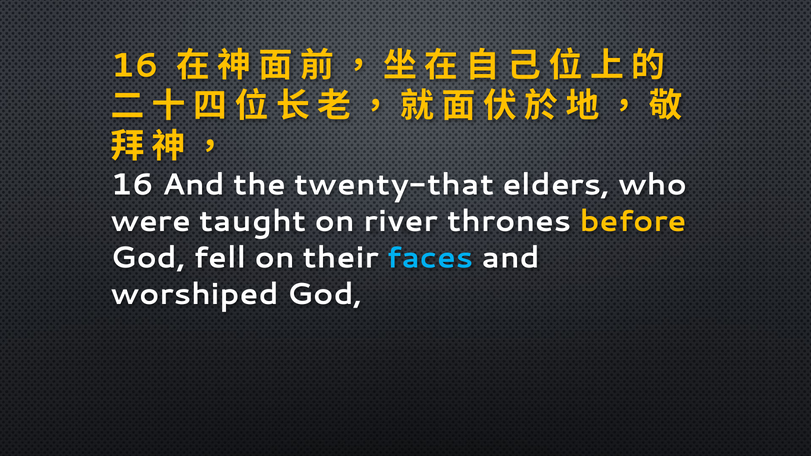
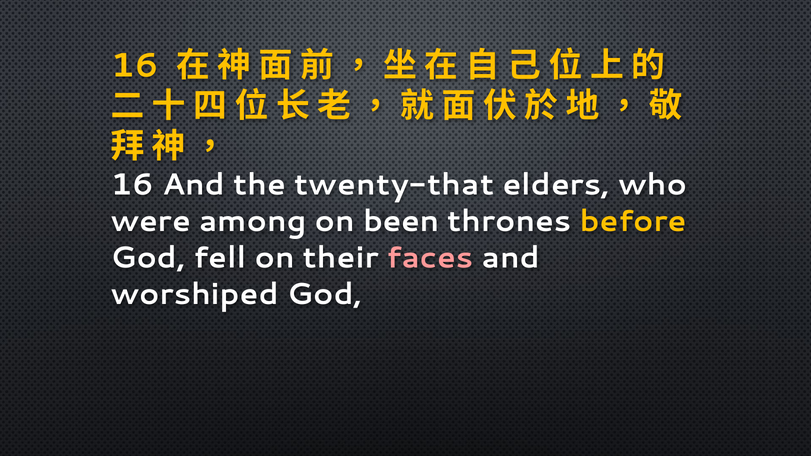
taught: taught -> among (253, 221)
river: river -> been (401, 221)
faces colour: light blue -> pink (430, 258)
